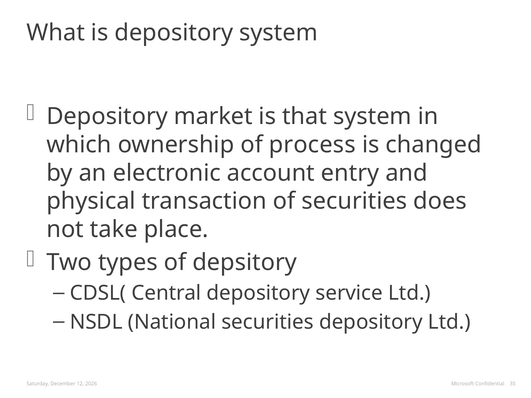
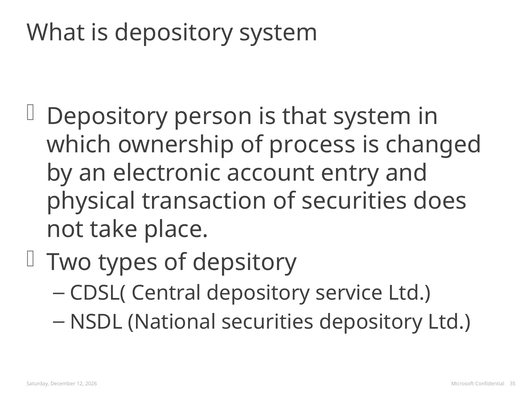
market: market -> person (213, 116)
